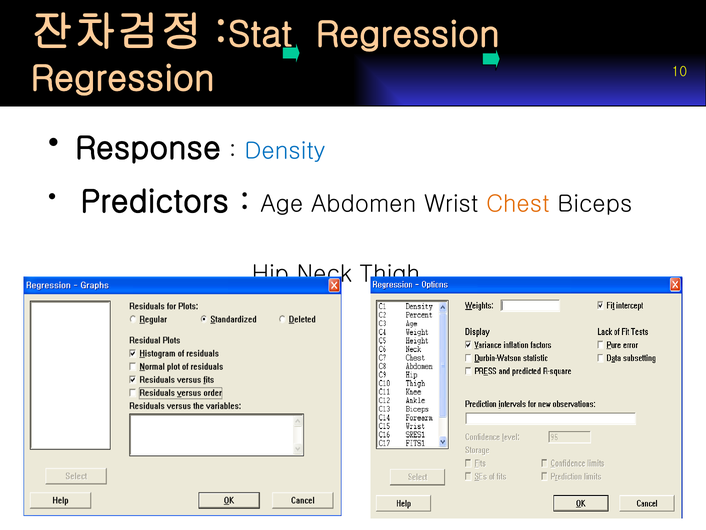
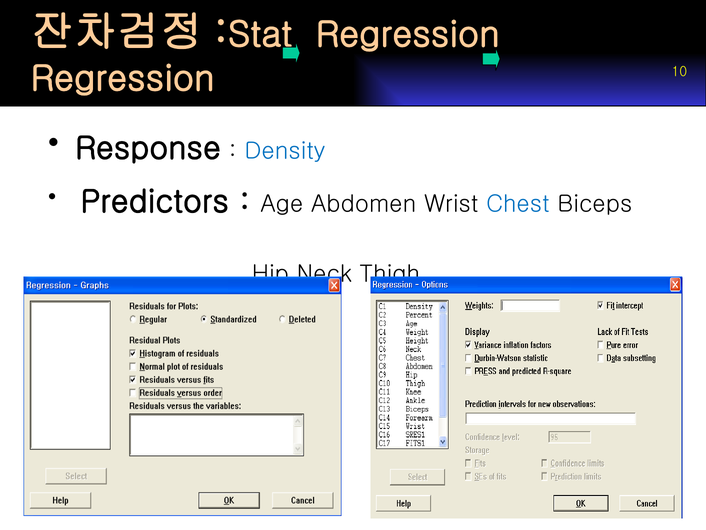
Chest colour: orange -> blue (518, 204)
